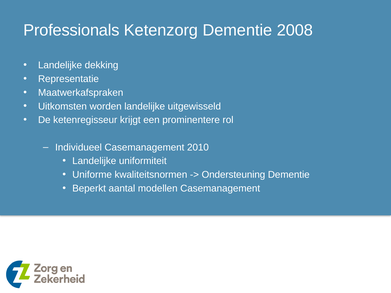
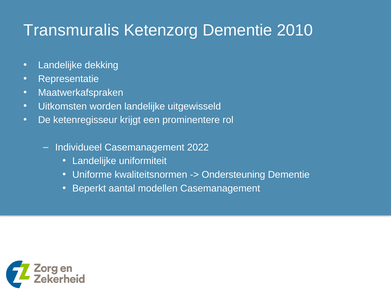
Professionals: Professionals -> Transmuralis (71, 30)
2008: 2008 -> 2010 (295, 30)
2010: 2010 -> 2022 (198, 147)
